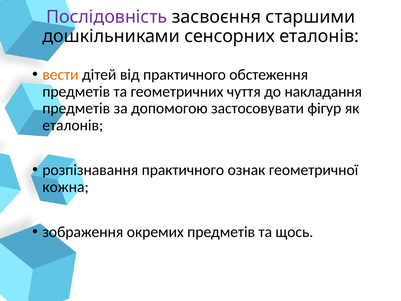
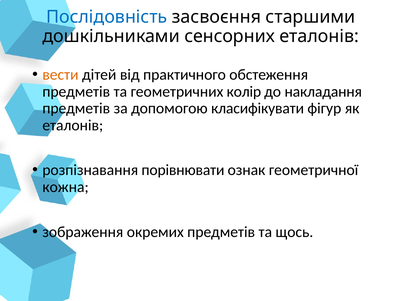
Послідовність colour: purple -> blue (107, 17)
чуття: чуття -> колір (244, 91)
застосовувати: застосовувати -> класифікувати (258, 108)
розпізнавання практичного: практичного -> порівнювати (183, 170)
